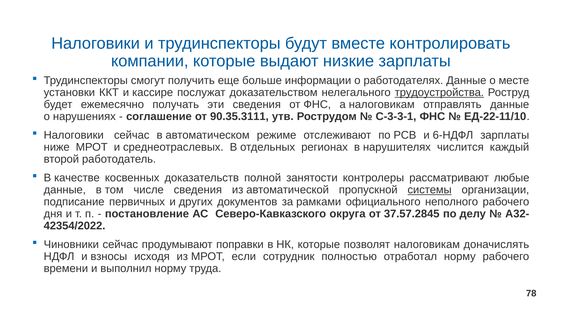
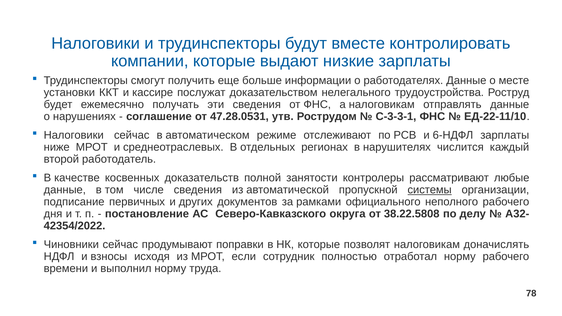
трудоустройства underline: present -> none (439, 93)
90.35.3111: 90.35.3111 -> 47.28.0531 (239, 117)
37.57.2845: 37.57.2845 -> 38.22.5808 (412, 214)
